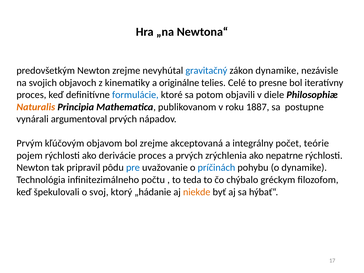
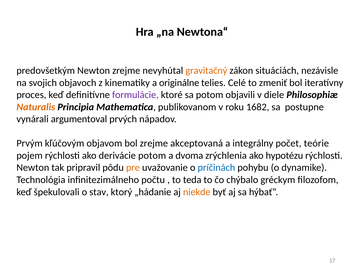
gravitačný colour: blue -> orange (206, 71)
zákon dynamike: dynamike -> situáciách (277, 71)
presne: presne -> zmeniť (273, 83)
formulácie colour: blue -> purple (135, 95)
1887: 1887 -> 1682 (258, 107)
derivácie proces: proces -> potom (152, 156)
a prvých: prvých -> dvoma (189, 156)
nepatrne: nepatrne -> hypotézu (284, 156)
pre colour: blue -> orange (133, 168)
svoj: svoj -> stav (99, 192)
